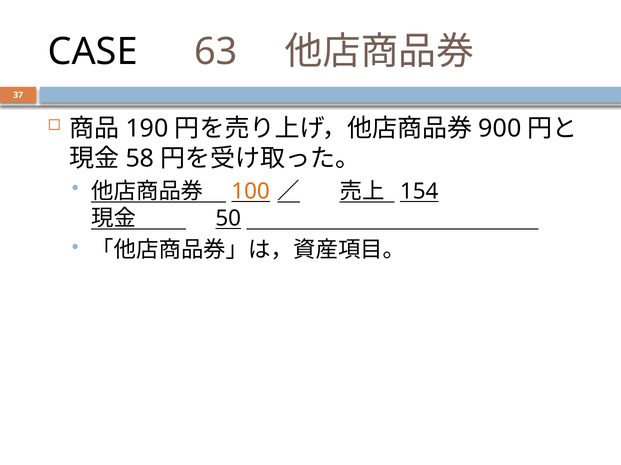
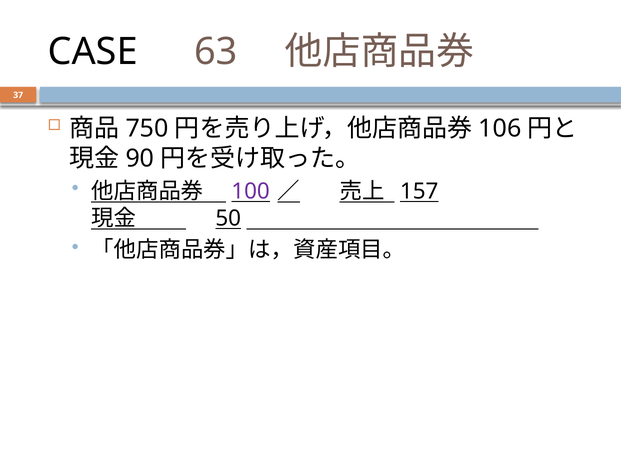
190: 190 -> 750 (147, 129)
900: 900 -> 106 (500, 129)
58: 58 -> 90 (140, 159)
100 colour: orange -> purple (251, 192)
154: 154 -> 157 (419, 192)
